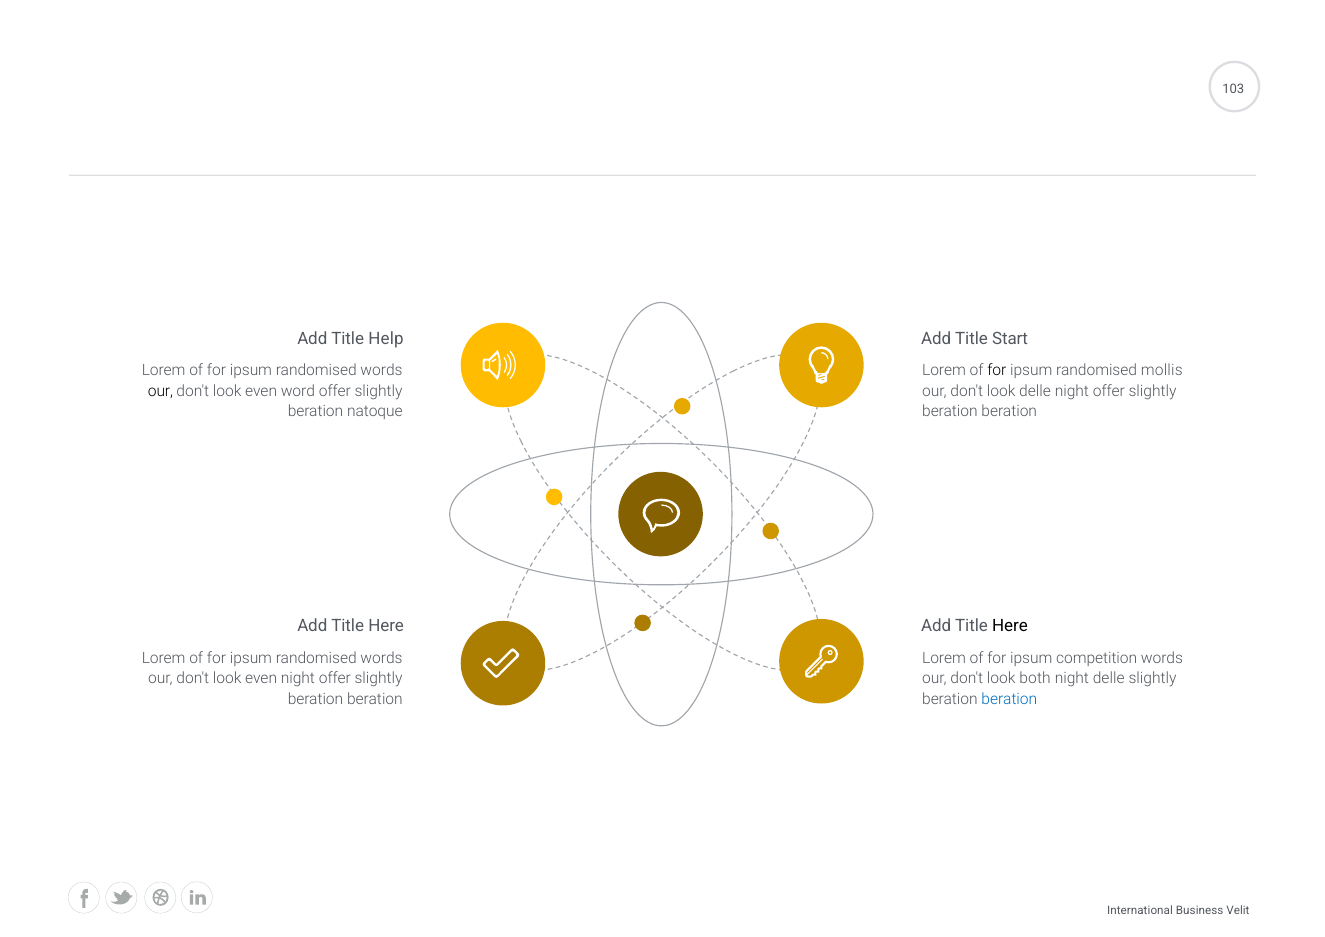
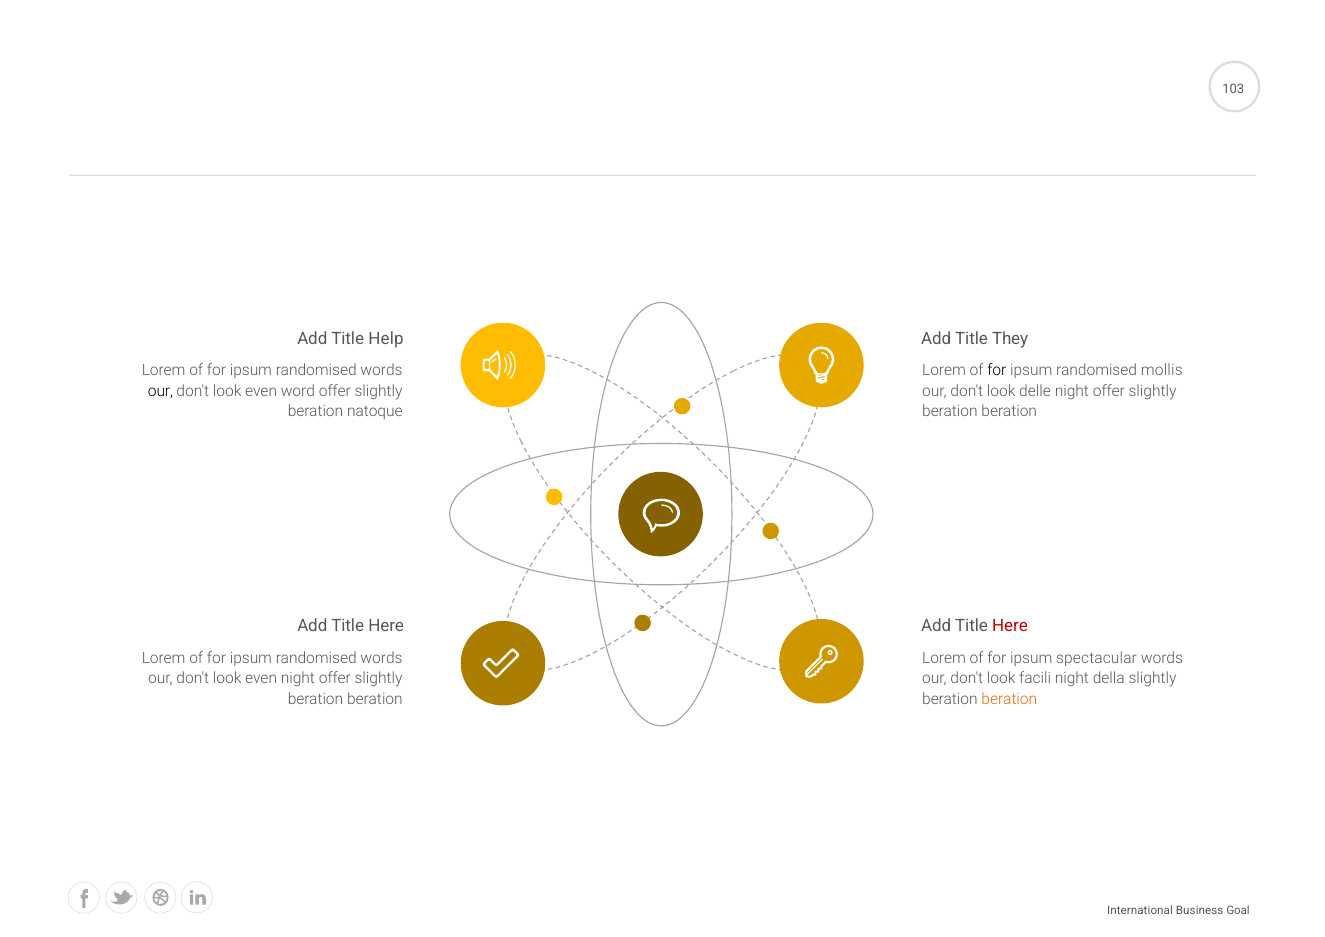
Start: Start -> They (1010, 338)
Here colour: black -> red (1010, 626)
competition: competition -> spectacular (1097, 658)
both: both -> facili (1035, 678)
night delle: delle -> della (1109, 678)
beration colour: blue -> orange (1009, 699)
Velit: Velit -> Goal (1238, 910)
